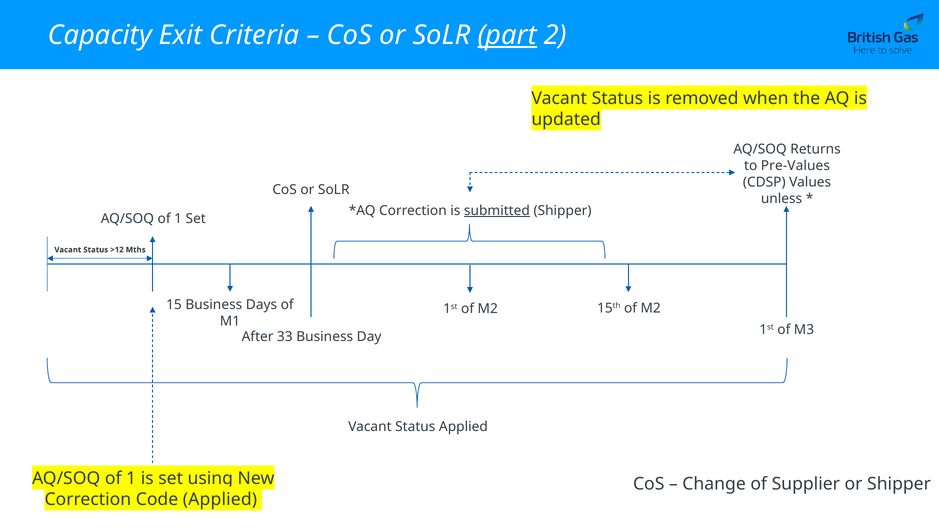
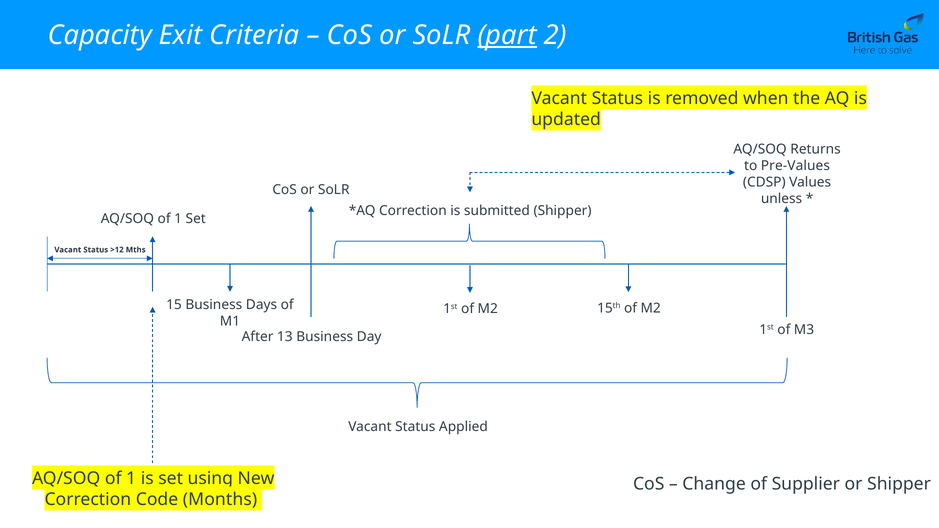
submitted underline: present -> none (497, 211)
33: 33 -> 13 (285, 337)
Code Applied: Applied -> Months (220, 500)
